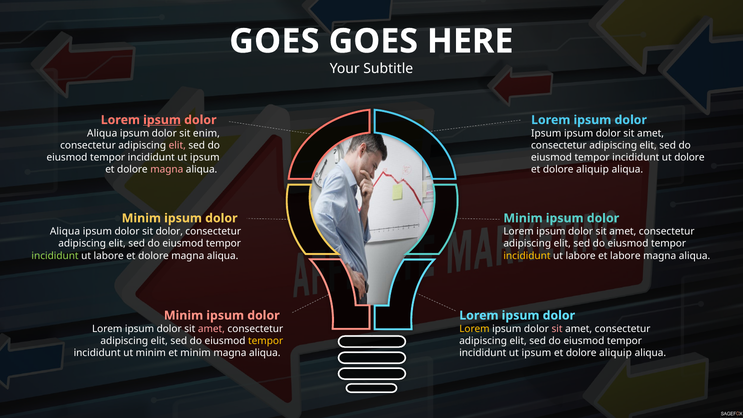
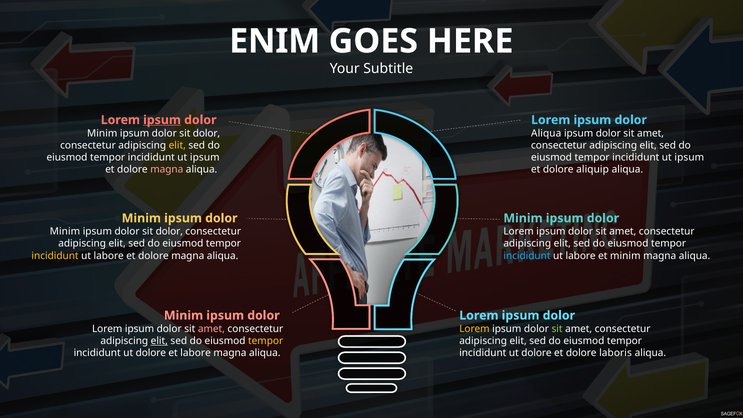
GOES: GOES -> ENIM (275, 41)
Aliqua: Aliqua -> Minim (102, 133)
enim: enim -> dolor (207, 133)
Ipsum: Ipsum -> Aliqua (546, 133)
elit colour: pink -> yellow (177, 145)
dolore: dolore -> ipsum (689, 157)
Aliqua: Aliqua -> Minim (65, 231)
incididunt colour: light green -> yellow (55, 256)
incididunt colour: yellow -> light blue (527, 256)
et labore: labore -> minim (625, 256)
sit colour: pink -> light green (557, 329)
elit underline: none -> present (159, 341)
minim: minim -> dolore (151, 353)
et minim: minim -> labore (196, 353)
ipsum: ipsum -> dolore (536, 353)
aliquip: aliquip -> laboris (616, 353)
